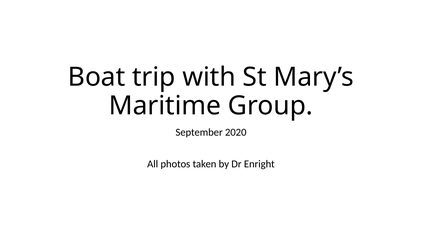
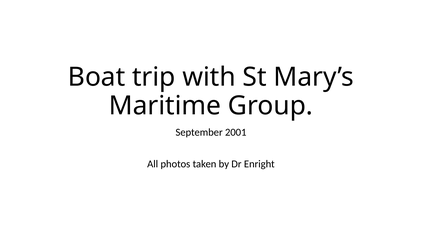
2020: 2020 -> 2001 (236, 132)
